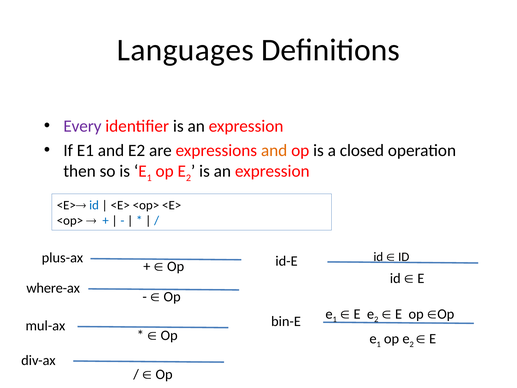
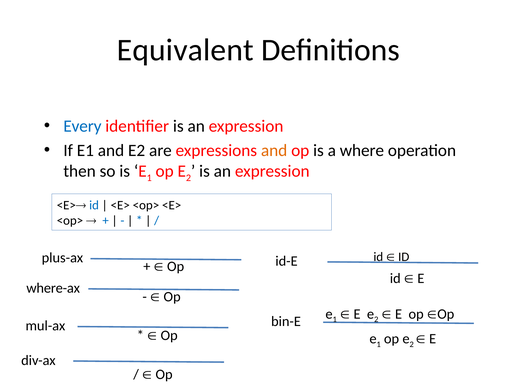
Languages: Languages -> Equivalent (185, 50)
Every colour: purple -> blue (82, 126)
closed: closed -> where (362, 150)
